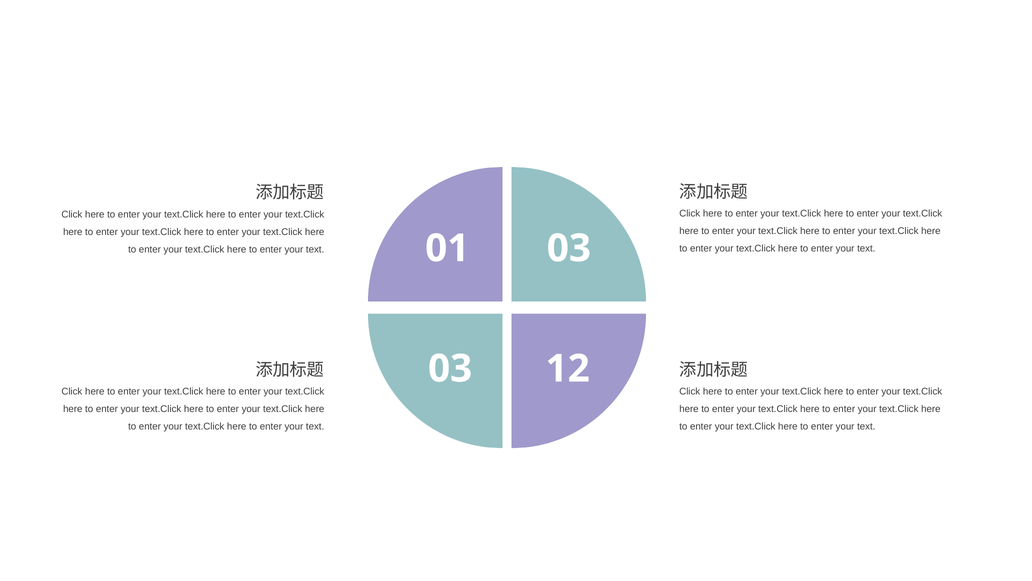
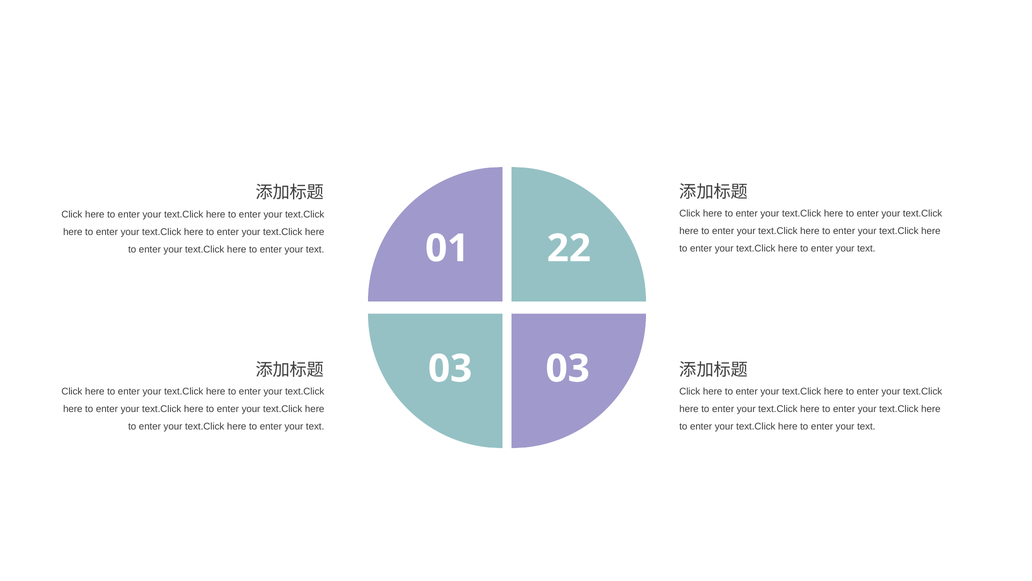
01 03: 03 -> 22 (569, 248)
03 12: 12 -> 03 (568, 368)
